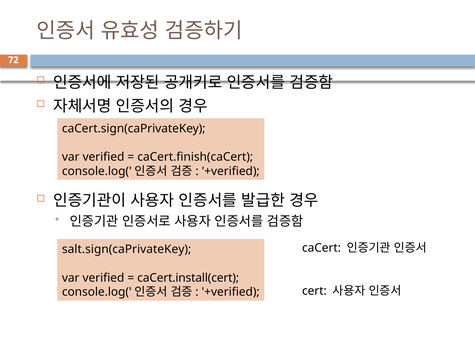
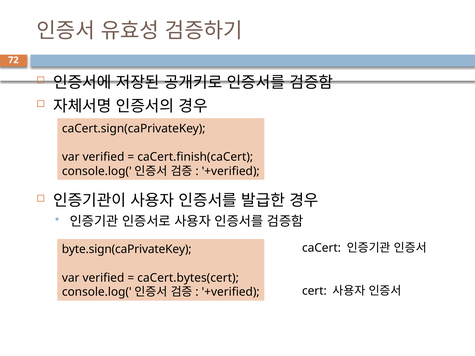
salt.sign(caPrivateKey: salt.sign(caPrivateKey -> byte.sign(caPrivateKey (127, 249)
caCert.install(cert: caCert.install(cert -> caCert.bytes(cert (188, 278)
